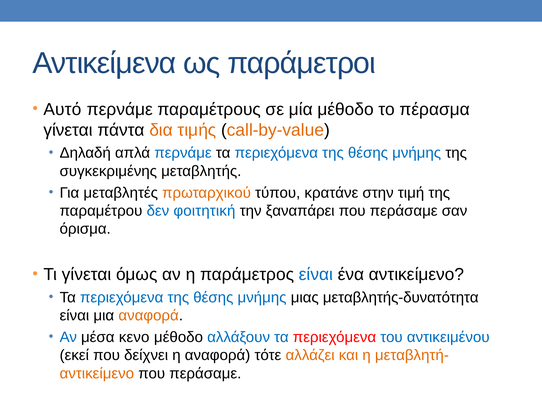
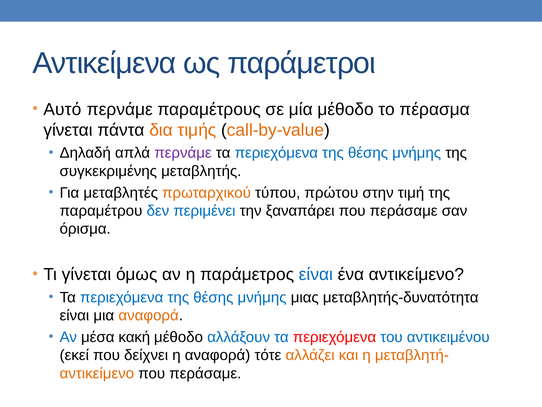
περνάμε colour: blue -> purple (183, 153)
κρατάνε: κρατάνε -> πρώτου (331, 193)
φοιτητική: φοιτητική -> περιμένει (204, 211)
κενο: κενο -> κακή (134, 337)
